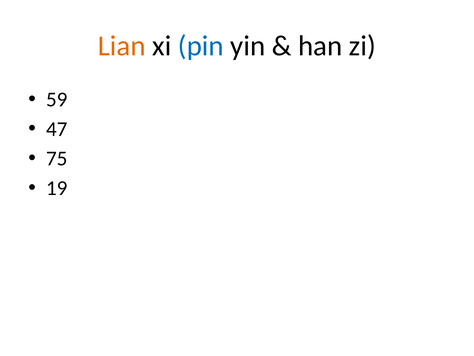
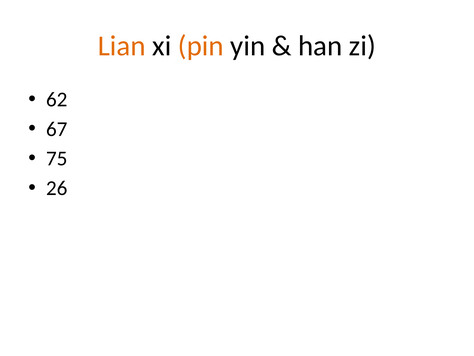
pin colour: blue -> orange (201, 46)
59: 59 -> 62 (57, 99)
47: 47 -> 67 (57, 129)
19: 19 -> 26 (57, 188)
